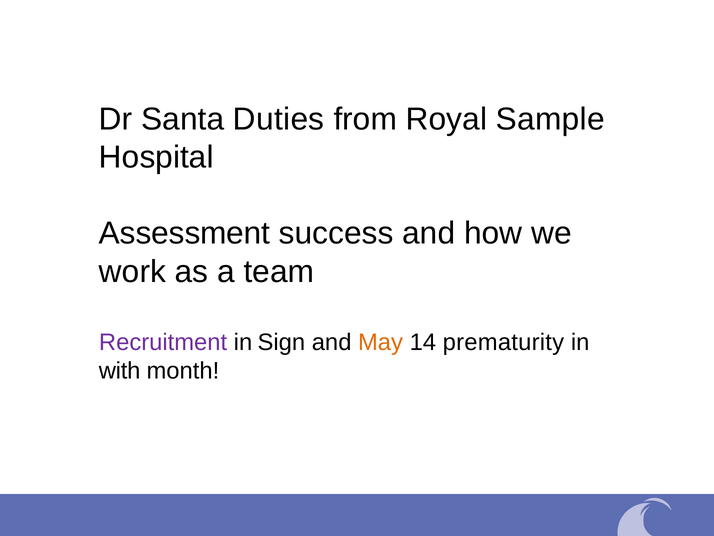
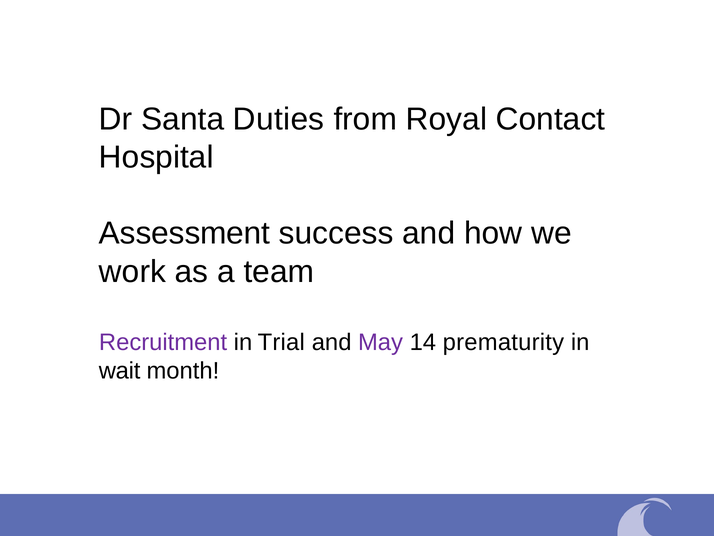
Sample: Sample -> Contact (550, 119)
Sign: Sign -> Trial (281, 342)
May colour: orange -> purple (381, 342)
with: with -> wait (120, 371)
